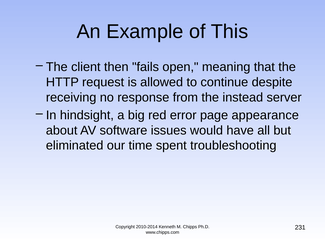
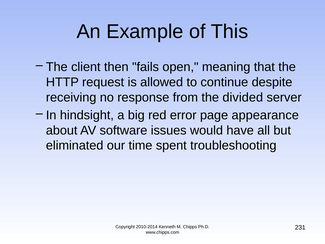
instead: instead -> divided (243, 97)
